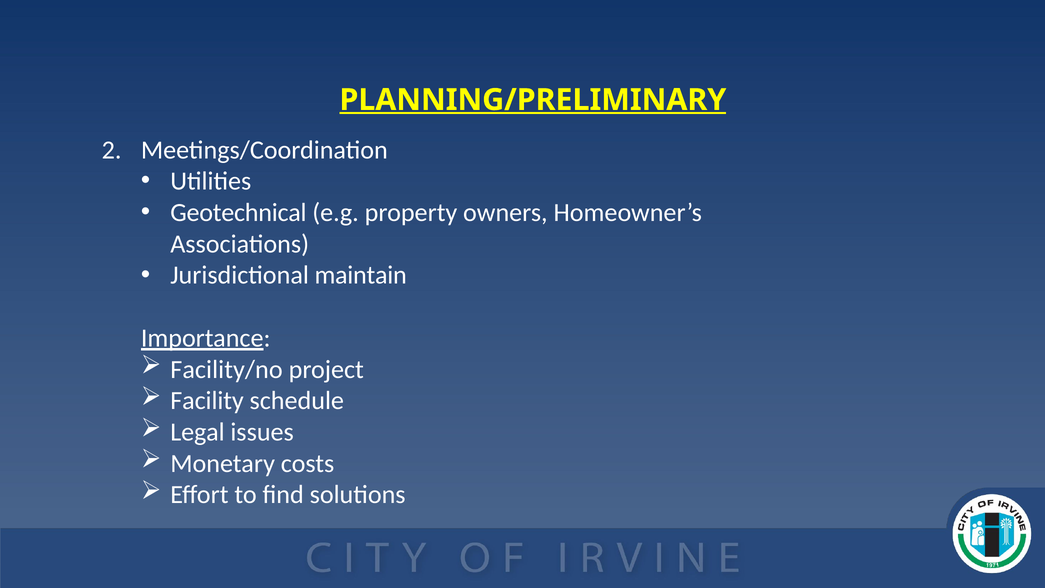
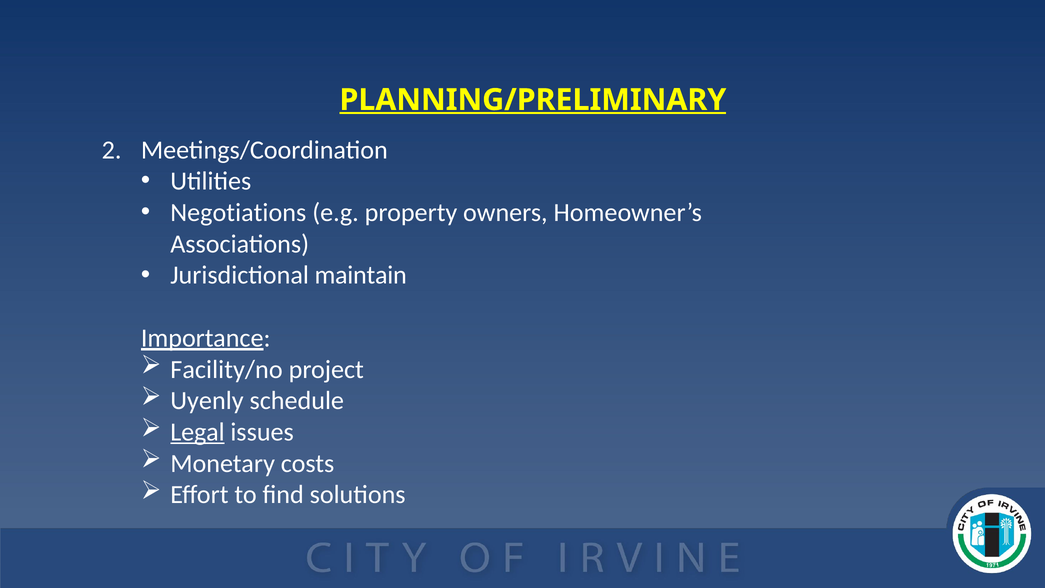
Geotechnical: Geotechnical -> Negotiations (238, 213)
Facility: Facility -> Uyenly (207, 401)
Legal underline: none -> present (197, 432)
